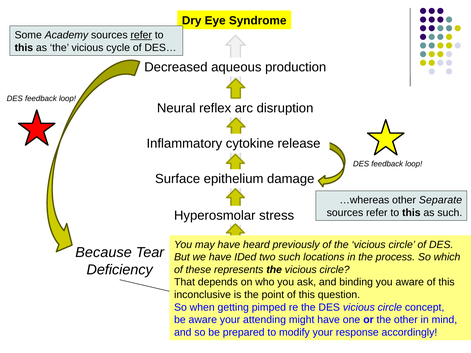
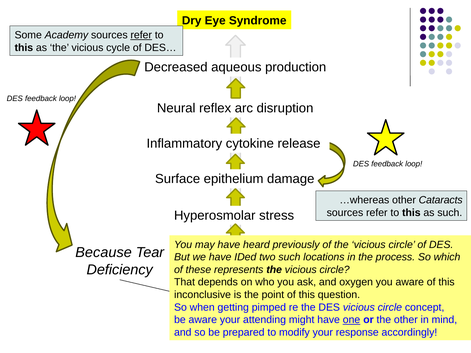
Separate: Separate -> Cataracts (441, 200)
binding: binding -> oxygen (356, 282)
one underline: none -> present (351, 320)
